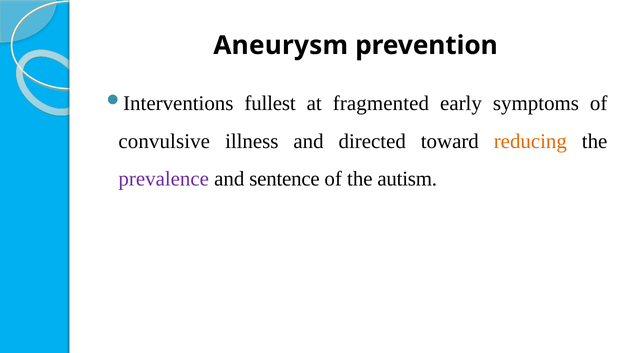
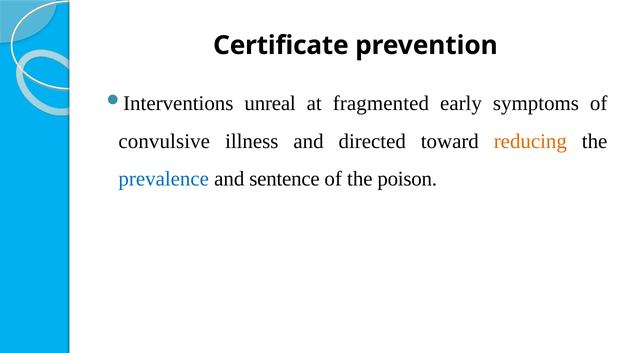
Aneurysm: Aneurysm -> Certificate (281, 45)
fullest: fullest -> unreal (270, 103)
prevalence colour: purple -> blue (164, 179)
autism: autism -> poison (407, 179)
